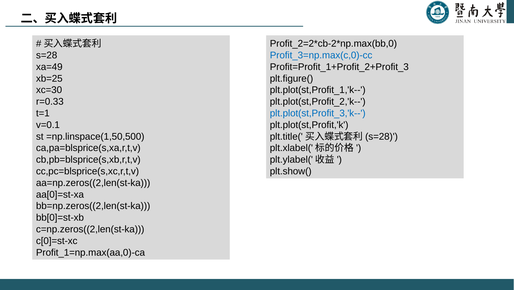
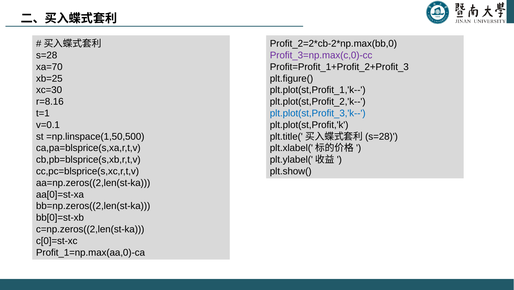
Profit_3=np.max(c,0)-cc colour: blue -> purple (321, 55)
xa=49: xa=49 -> xa=70 (49, 67)
r=0.33: r=0.33 -> r=8.16 (50, 101)
